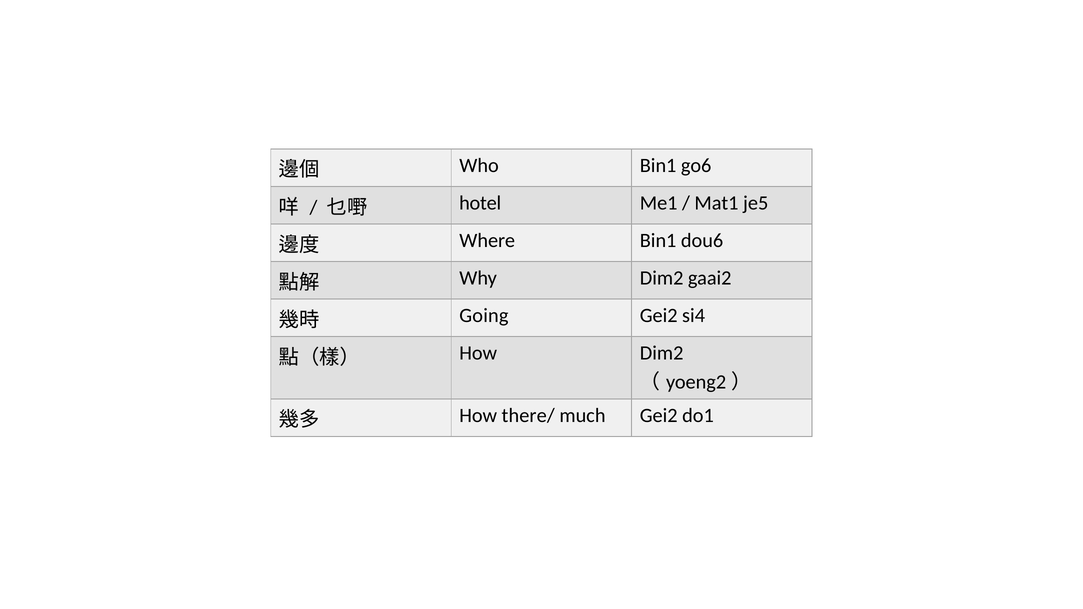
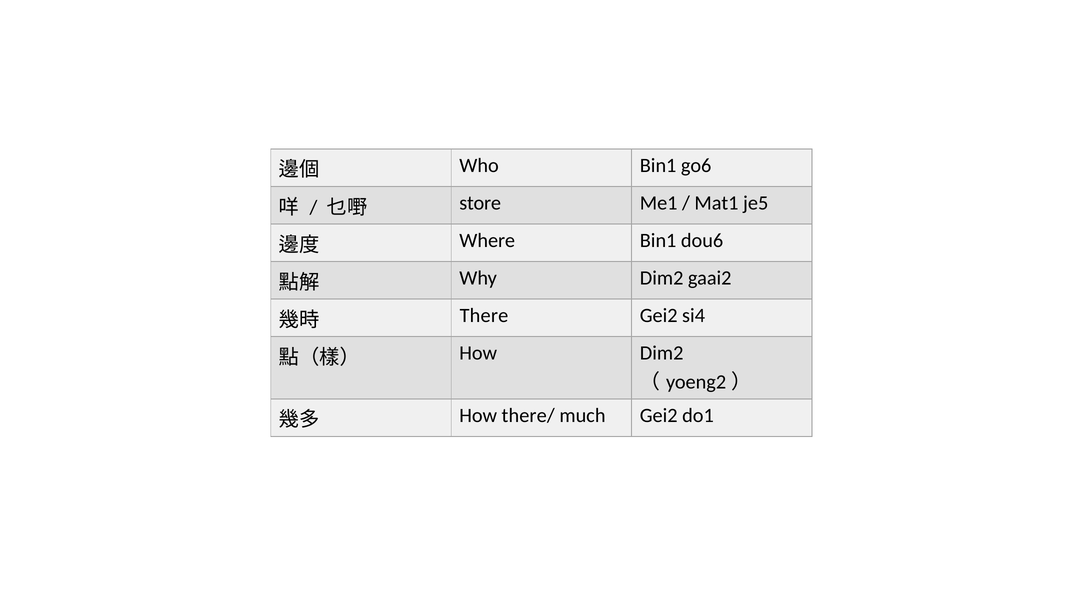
hotel: hotel -> store (480, 203)
Going: Going -> There (484, 316)
